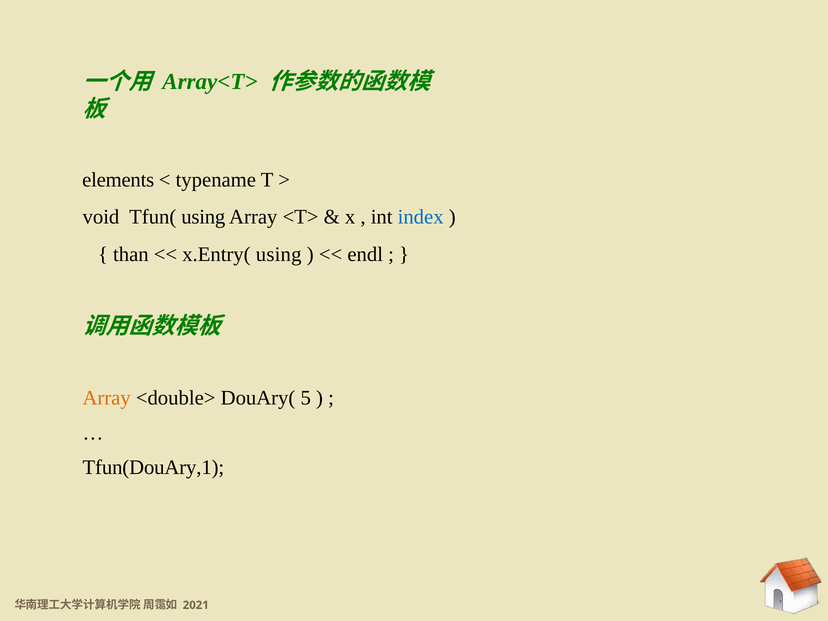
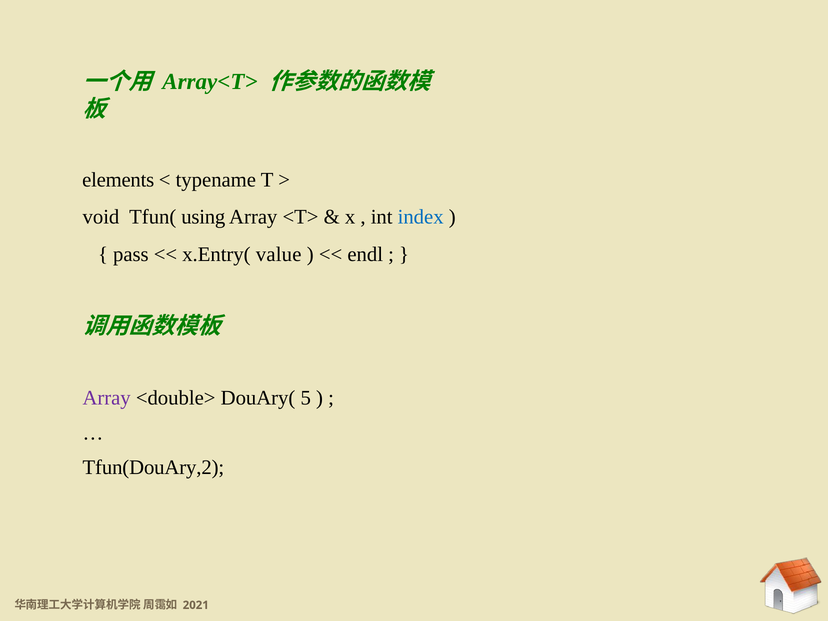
than: than -> pass (131, 254)
x.Entry( using: using -> value (279, 254)
Array colour: orange -> purple (107, 398)
Tfun(DouAry,1: Tfun(DouAry,1 -> Tfun(DouAry,2 (153, 468)
